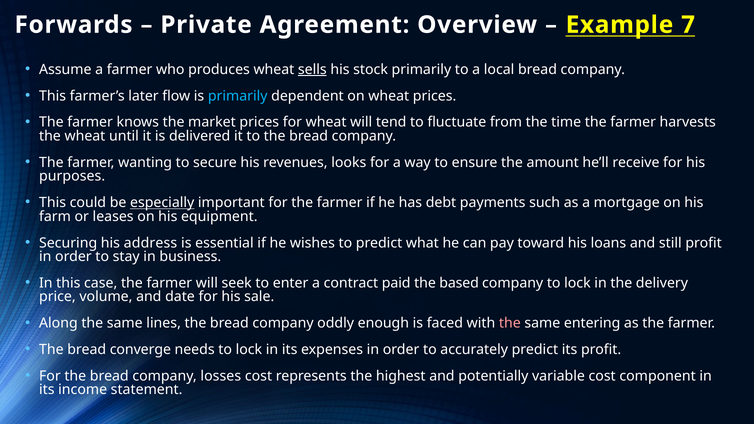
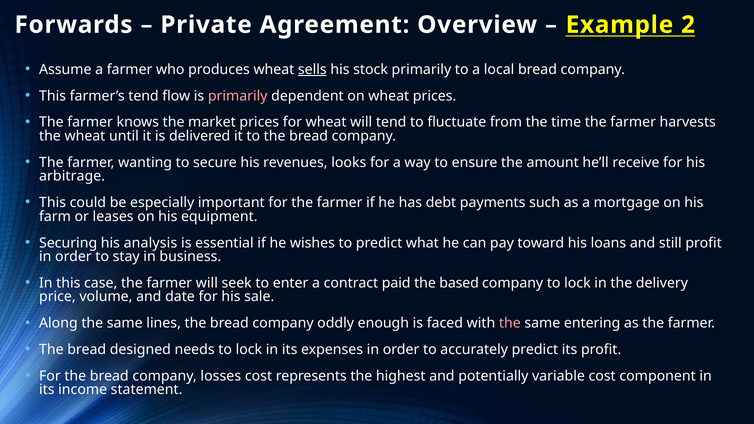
7: 7 -> 2 (688, 25)
farmer’s later: later -> tend (144, 96)
primarily colour: light blue -> pink (238, 96)
purposes: purposes -> arbitrage (72, 176)
especially underline: present -> none (162, 203)
address: address -> analysis (150, 243)
converge: converge -> designed (140, 350)
